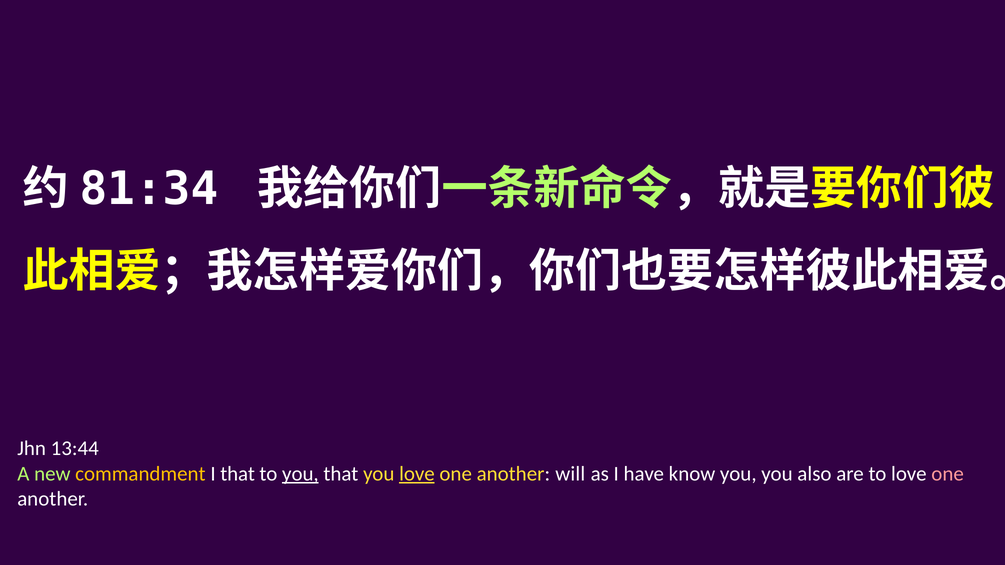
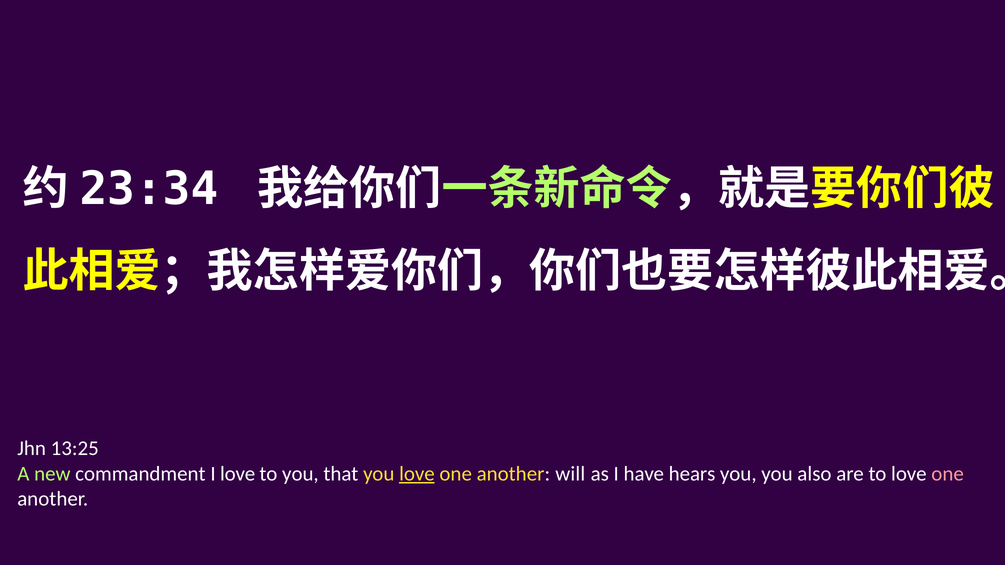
81:34: 81:34 -> 23:34 (149, 189)
13:44: 13:44 -> 13:25 (75, 449)
commandment colour: yellow -> white (140, 474)
I that: that -> love (238, 474)
you underline: present -> none (300, 474)
know: know -> hears (692, 474)
